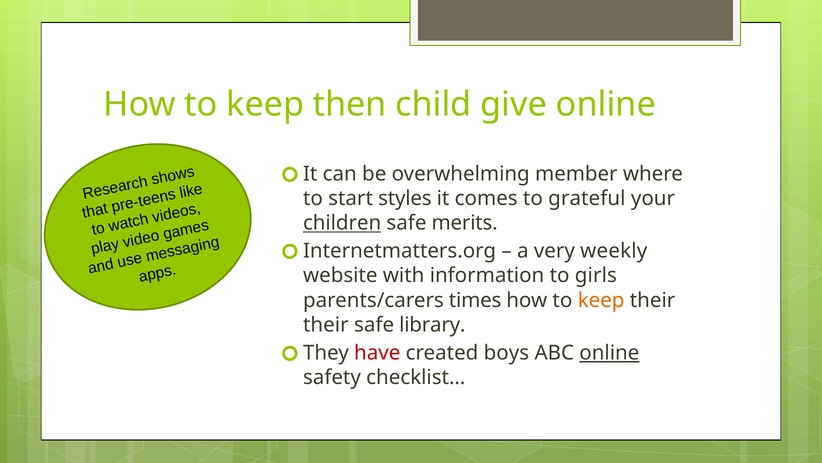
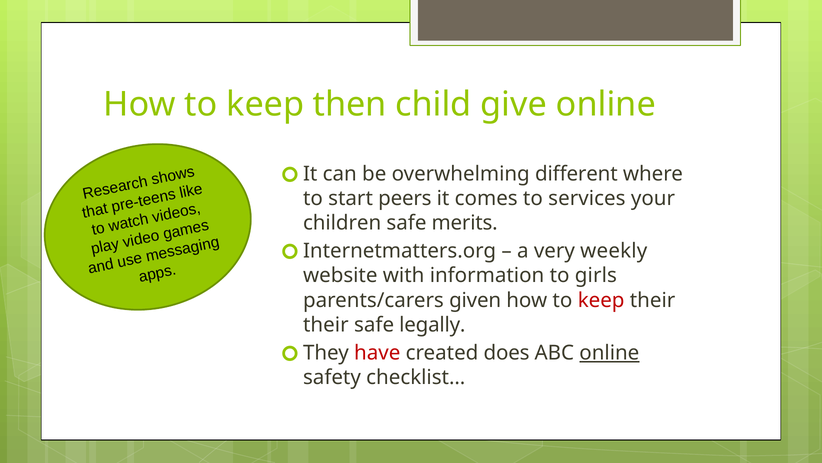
member: member -> different (576, 174)
styles: styles -> peers (405, 198)
grateful: grateful -> services (587, 198)
children underline: present -> none (342, 223)
times: times -> given (475, 300)
keep colour: orange -> red (601, 300)
library: library -> legally (432, 325)
boys: boys -> does (507, 352)
